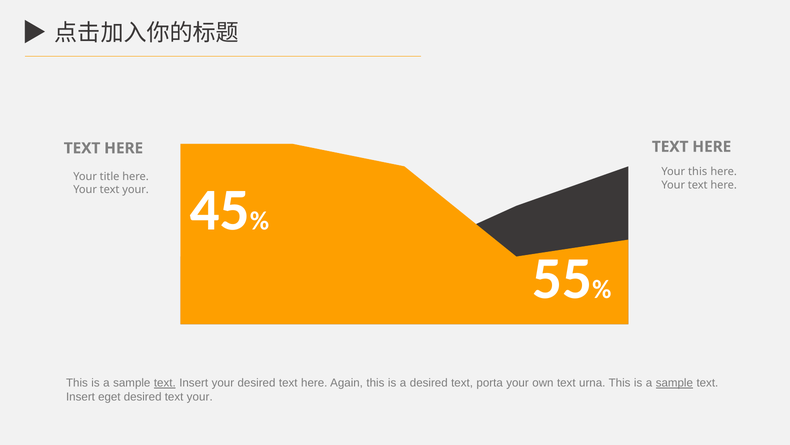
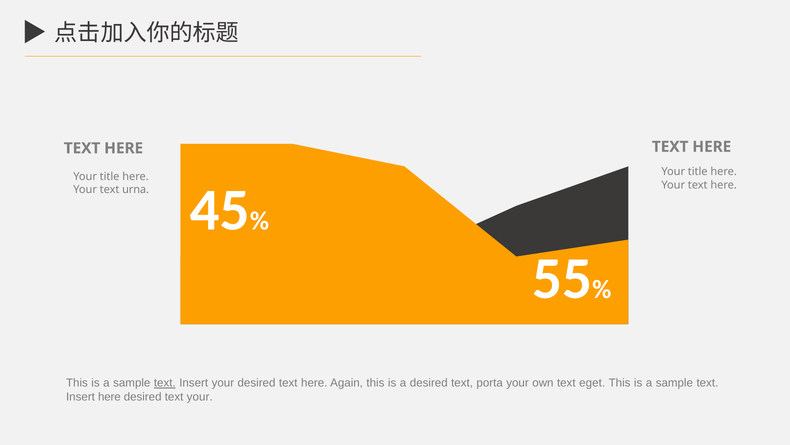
this: this -> title (698, 172)
Your text your: your -> urna (136, 189)
urna: urna -> eget (592, 383)
sample underline: present -> none (674, 383)
Insert eget: eget -> here (109, 397)
